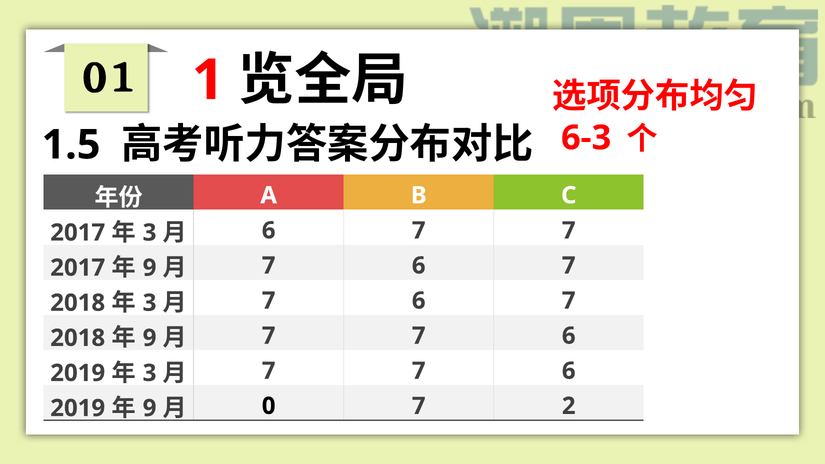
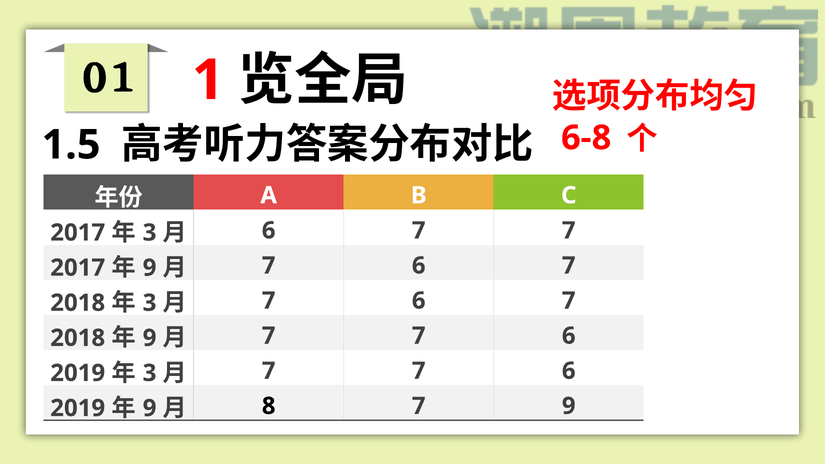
6-3: 6-3 -> 6-8 (586, 138)
0: 0 -> 8 (269, 406)
7 2: 2 -> 9 (569, 406)
